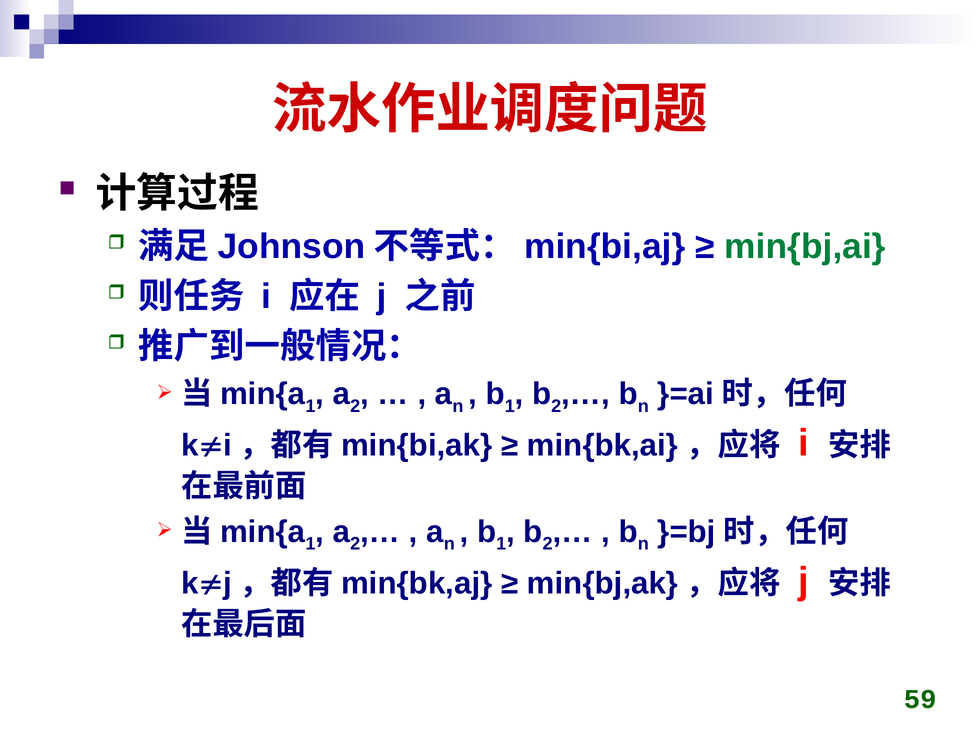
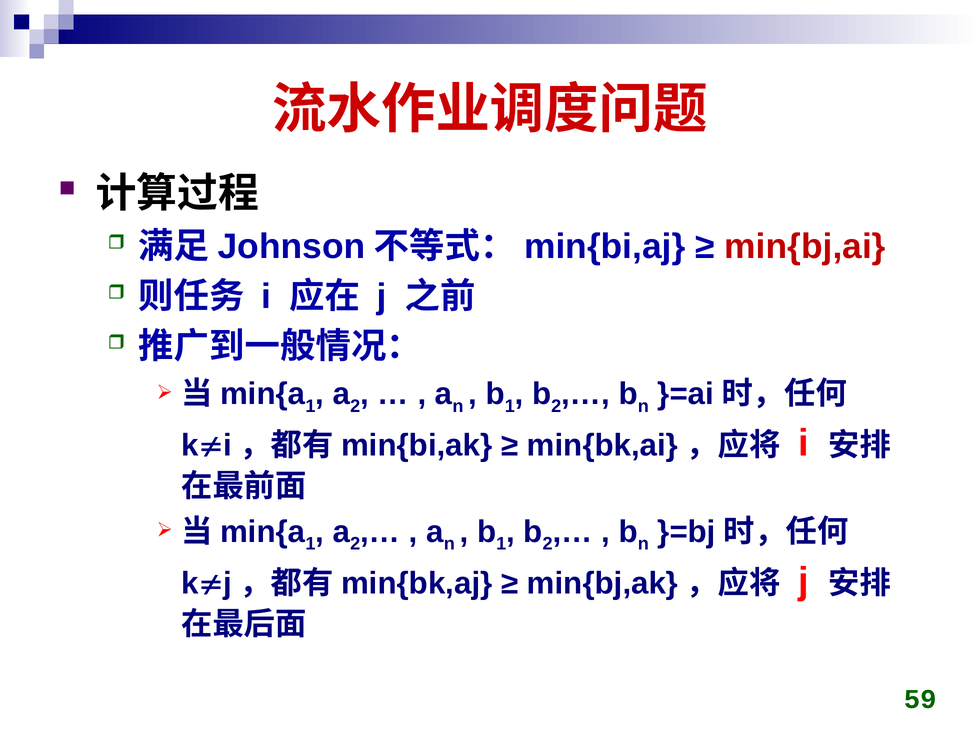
min{bj,ai colour: green -> red (805, 247)
